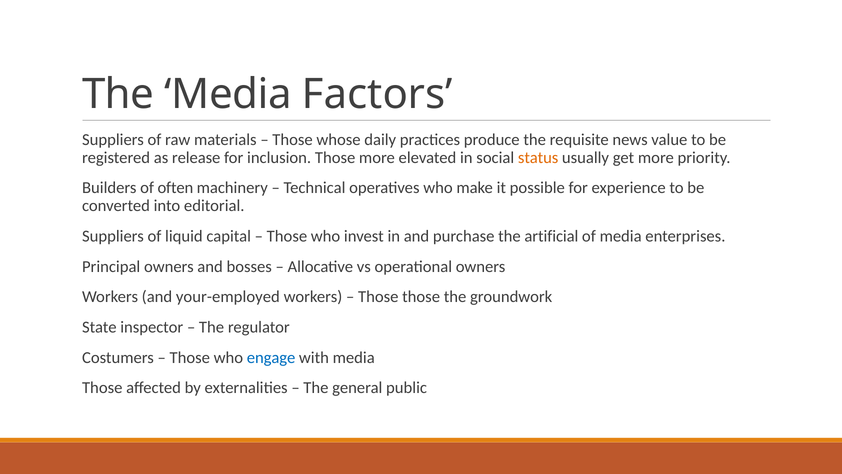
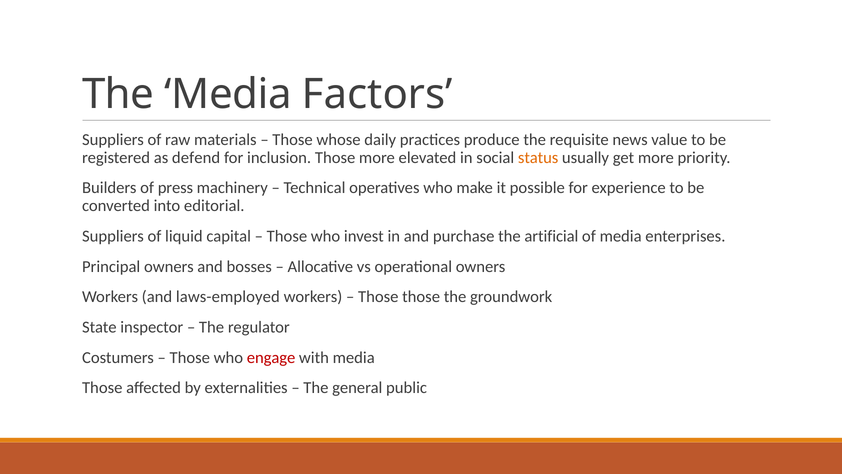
release: release -> defend (196, 158)
often: often -> press (175, 188)
your-employed: your-employed -> laws-employed (228, 297)
engage colour: blue -> red (271, 357)
